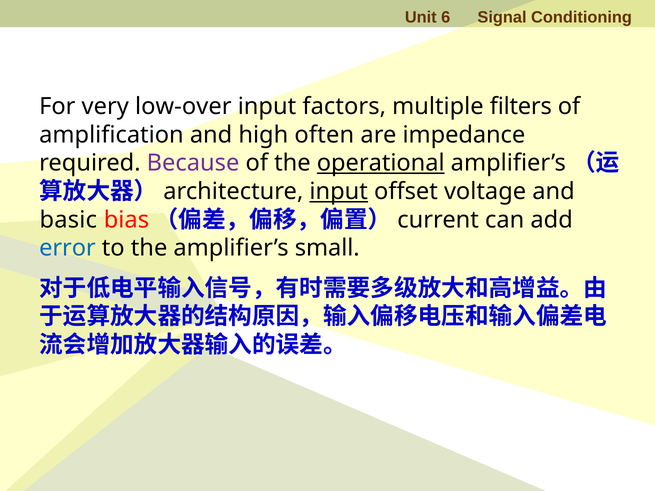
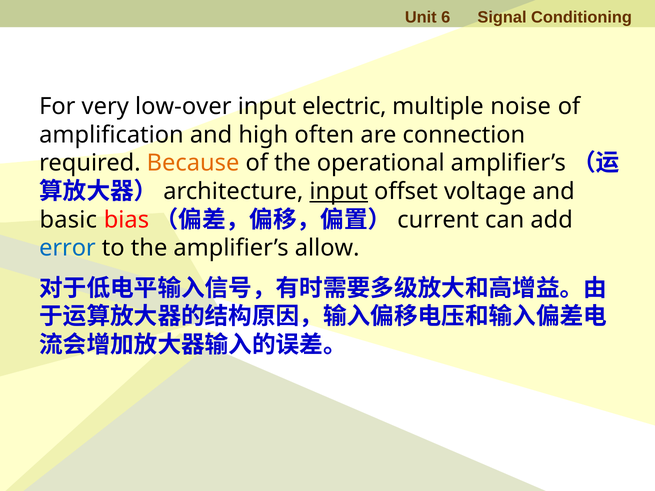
factors: factors -> electric (344, 106)
filters: filters -> noise (521, 106)
impedance: impedance -> connection (464, 135)
Because colour: purple -> orange (193, 163)
operational underline: present -> none (381, 163)
small: small -> allow (327, 248)
